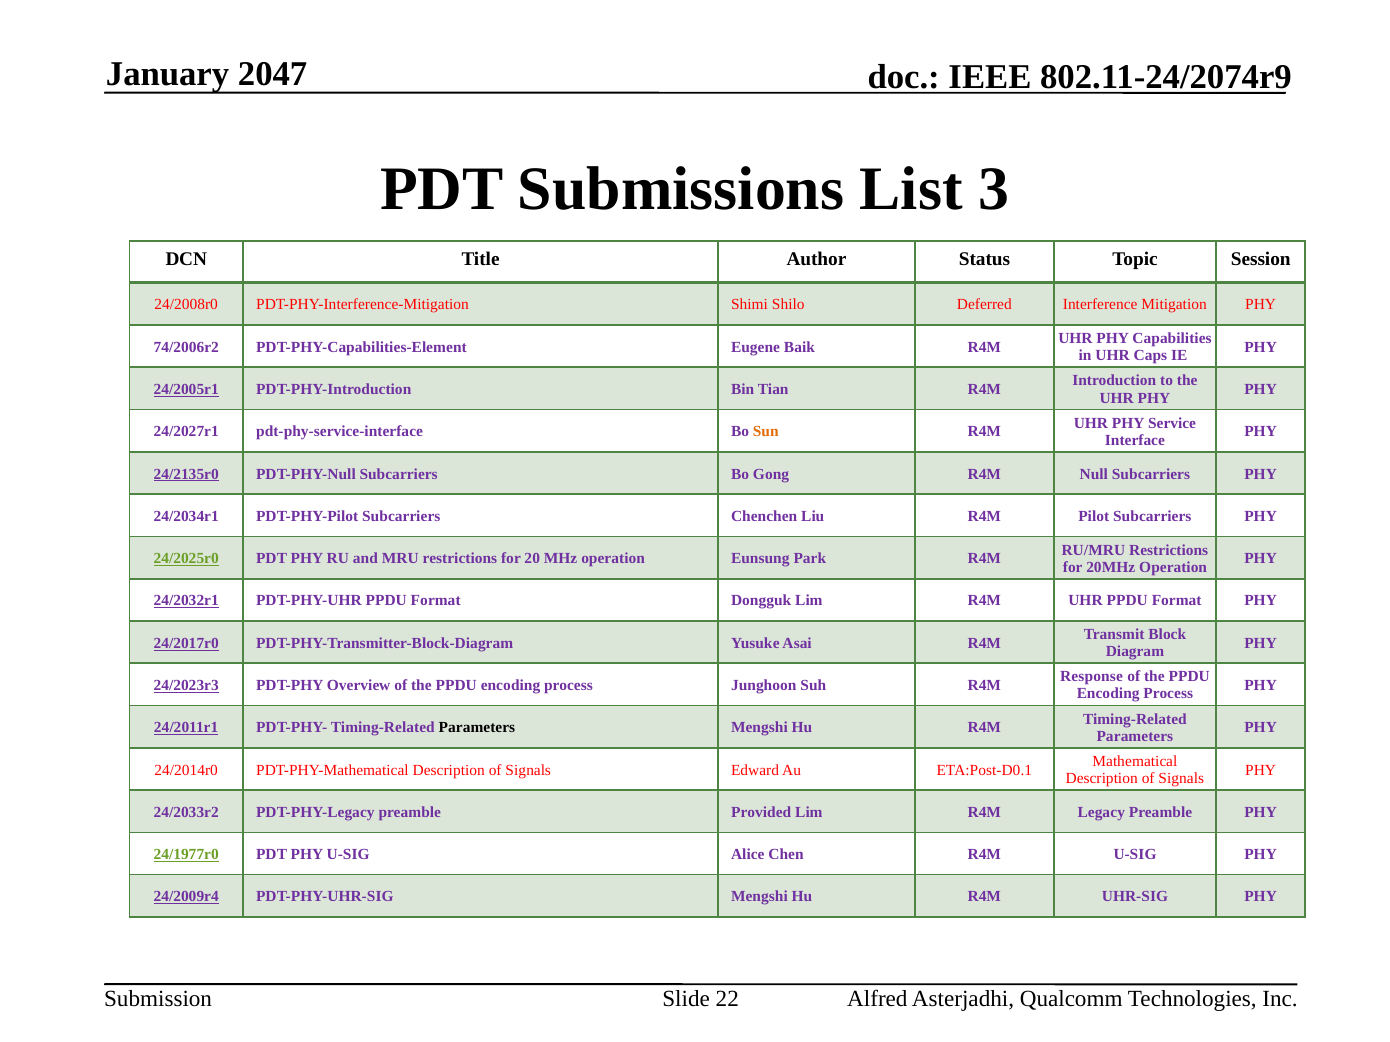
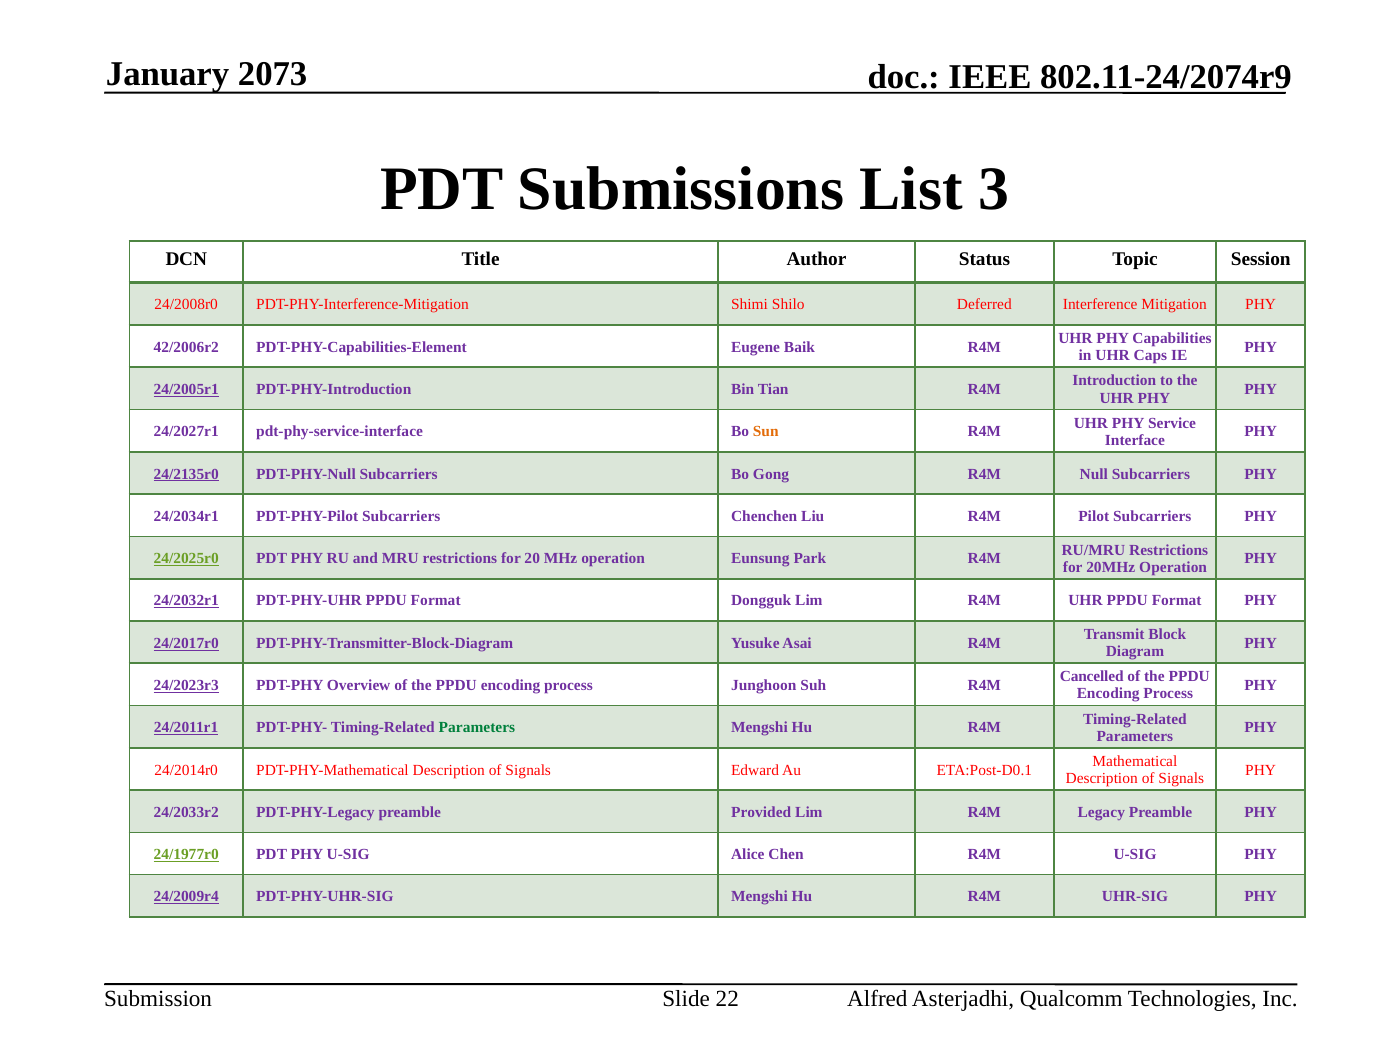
2047: 2047 -> 2073 (273, 74)
74/2006r2: 74/2006r2 -> 42/2006r2 (186, 347)
Response: Response -> Cancelled (1092, 677)
Parameters colour: black -> green (477, 728)
